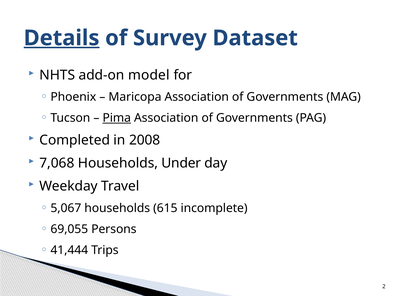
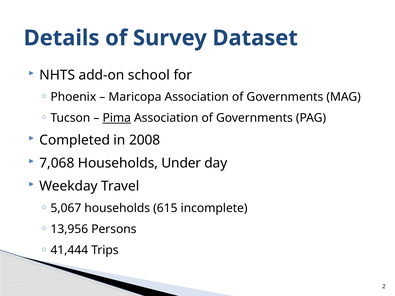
Details underline: present -> none (62, 38)
model: model -> school (149, 75)
69,055: 69,055 -> 13,956 (69, 229)
